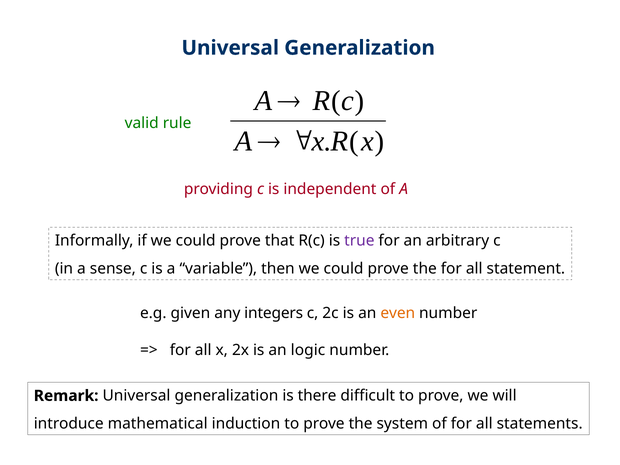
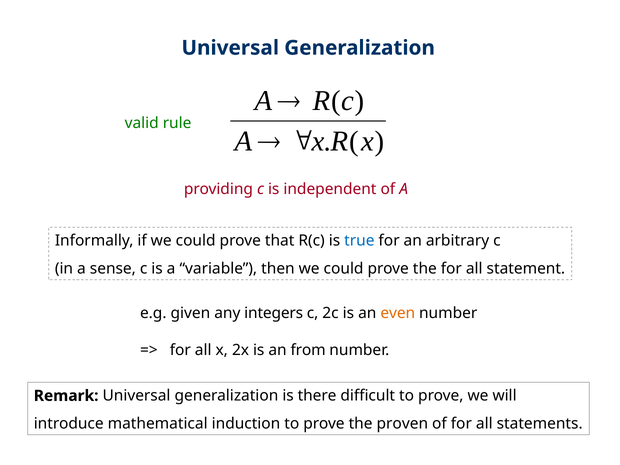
true colour: purple -> blue (359, 241)
logic: logic -> from (308, 350)
system: system -> proven (402, 424)
